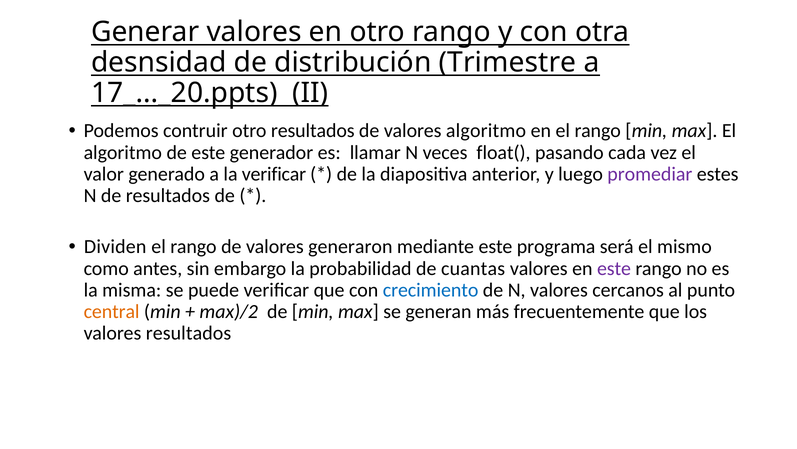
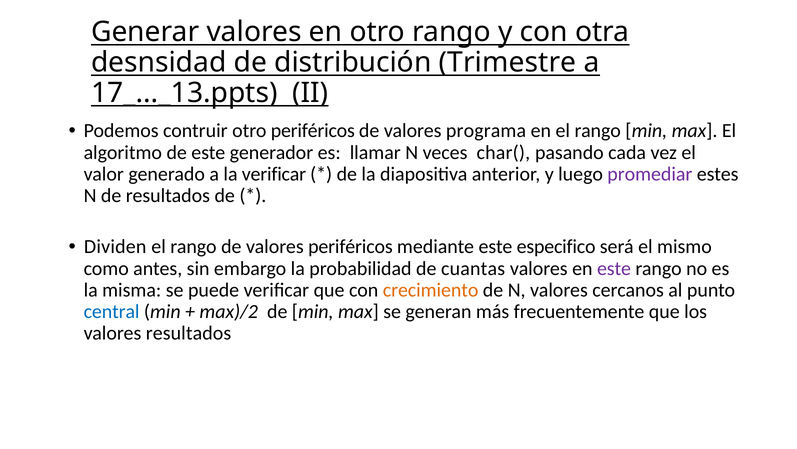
17_..._20.ppts: 17_..._20.ppts -> 17_..._13.ppts (184, 93)
otro resultados: resultados -> periféricos (313, 131)
valores algoritmo: algoritmo -> programa (486, 131)
float(: float( -> char( (503, 152)
valores generaron: generaron -> periféricos (350, 246)
programa: programa -> especifico (556, 246)
crecimiento colour: blue -> orange (431, 290)
central colour: orange -> blue (112, 311)
